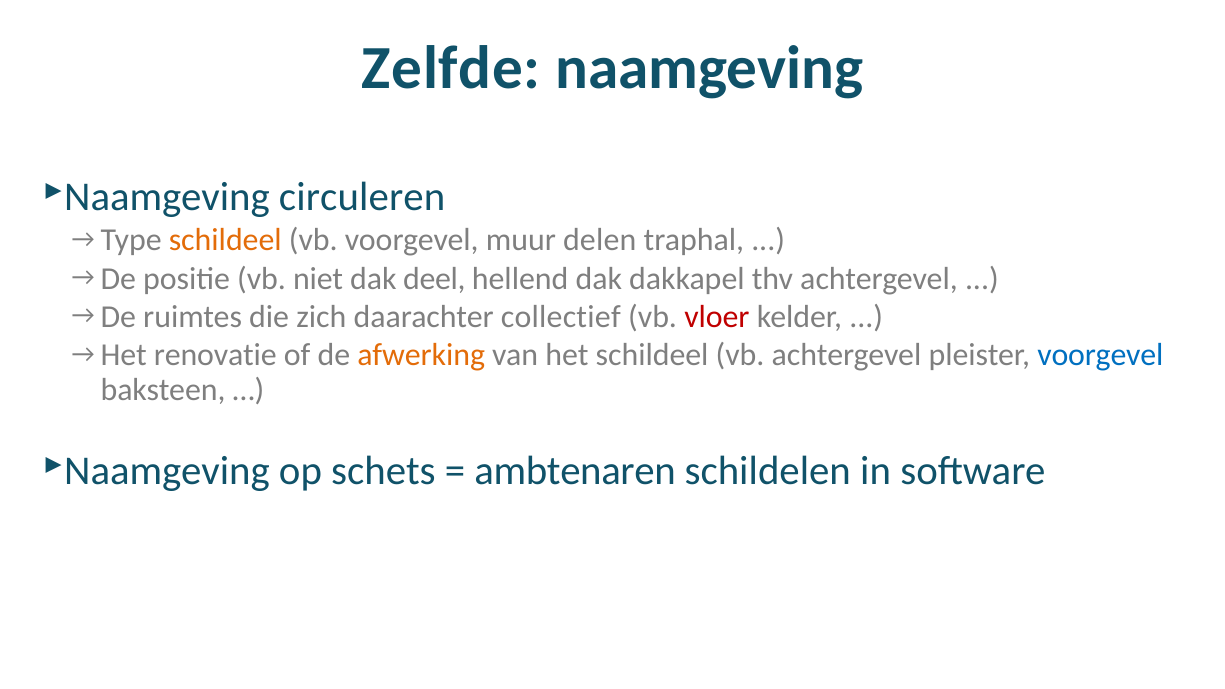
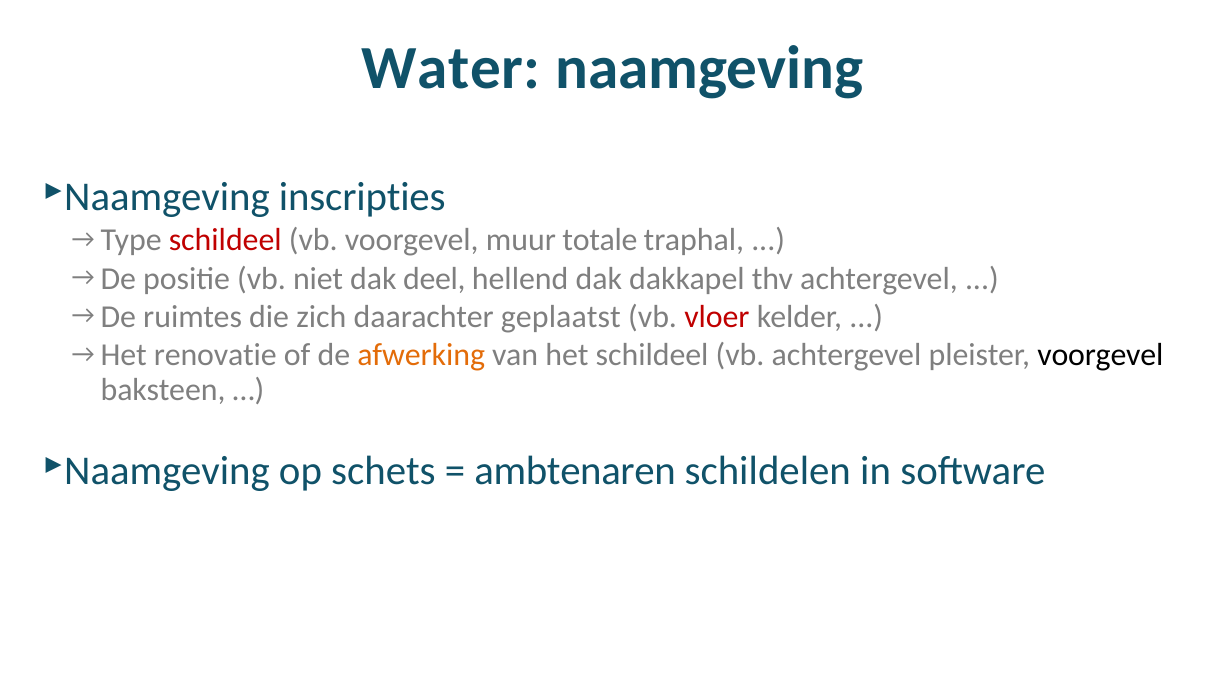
Zelfde: Zelfde -> Water (451, 68)
circuleren: circuleren -> inscripties (362, 197)
schildeel colour: orange -> red (225, 240)
delen: delen -> totale (600, 240)
collectief: collectief -> geplaatst (561, 317)
voorgevel colour: blue -> black (1100, 355)
